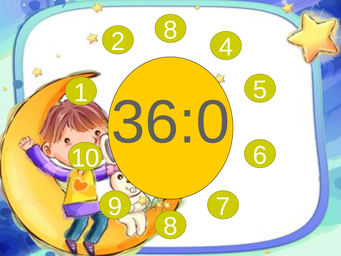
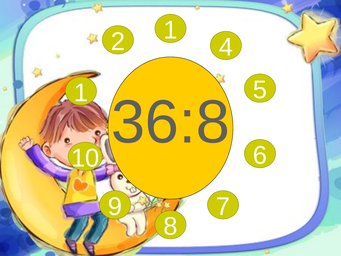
2 8: 8 -> 1 (170, 30)
36:0: 36:0 -> 36:8 (170, 122)
